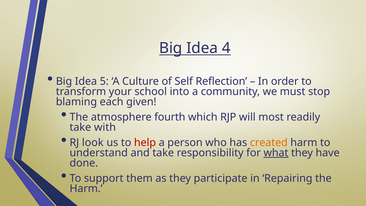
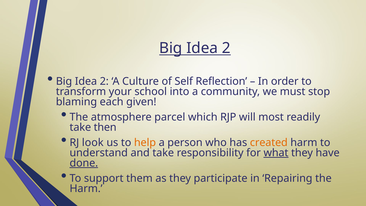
4: 4 -> 2 (226, 48)
5: 5 -> 2 (104, 81)
fourth: fourth -> parcel (170, 117)
with: with -> then (105, 127)
help colour: red -> orange (145, 142)
done underline: none -> present (84, 163)
